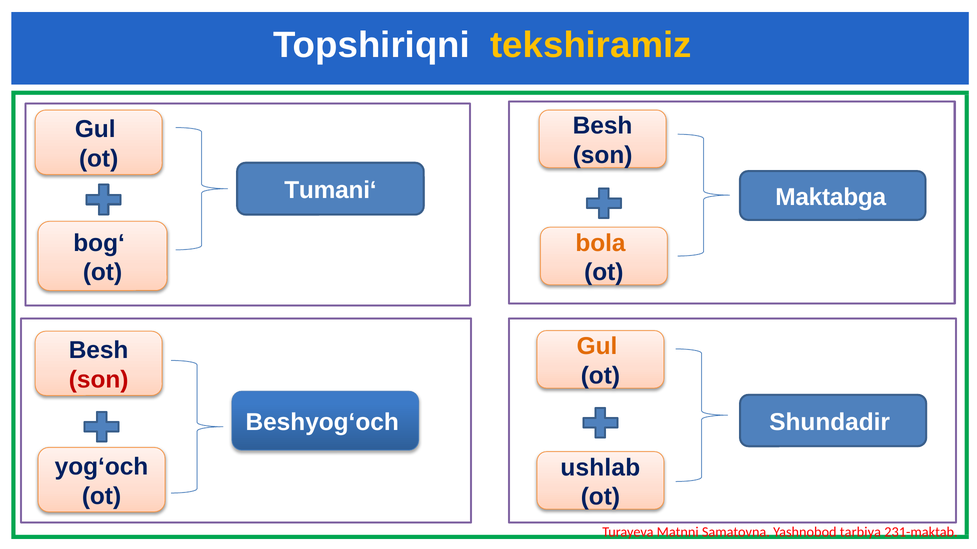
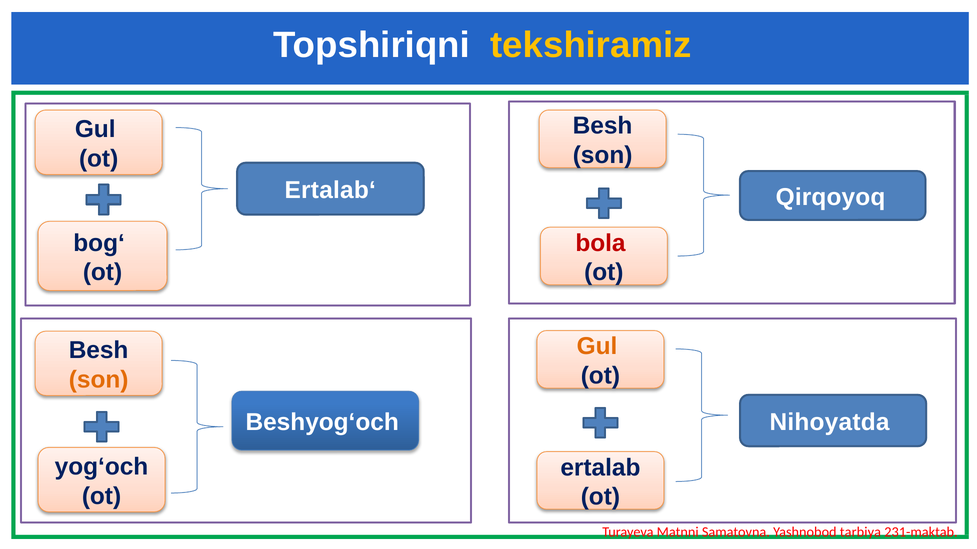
Tumani‘: Tumani‘ -> Ertalab‘ (330, 191)
Maktabga: Maktabga -> Qirqoyoq (831, 197)
bola colour: orange -> red (600, 243)
son colour: red -> orange (99, 380)
Shundadir: Shundadir -> Nihoyatda (830, 423)
ushlab: ushlab -> ertalab (600, 468)
